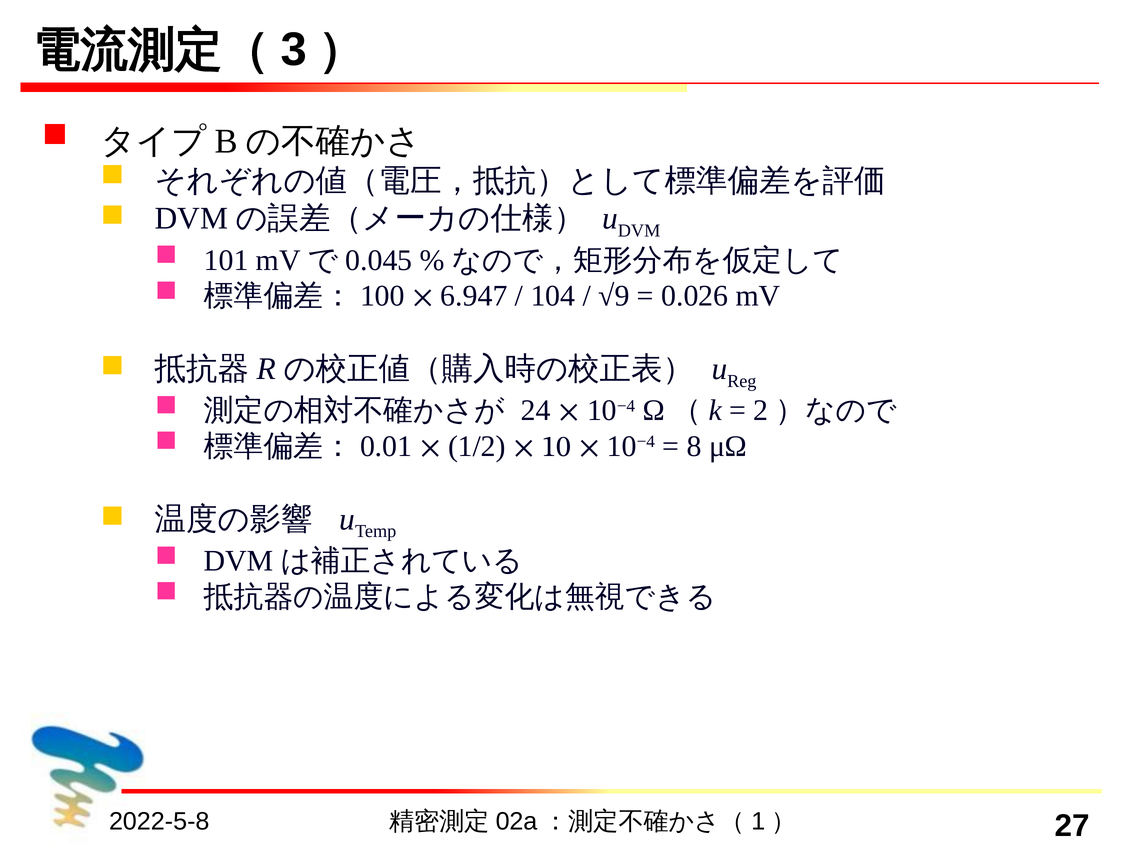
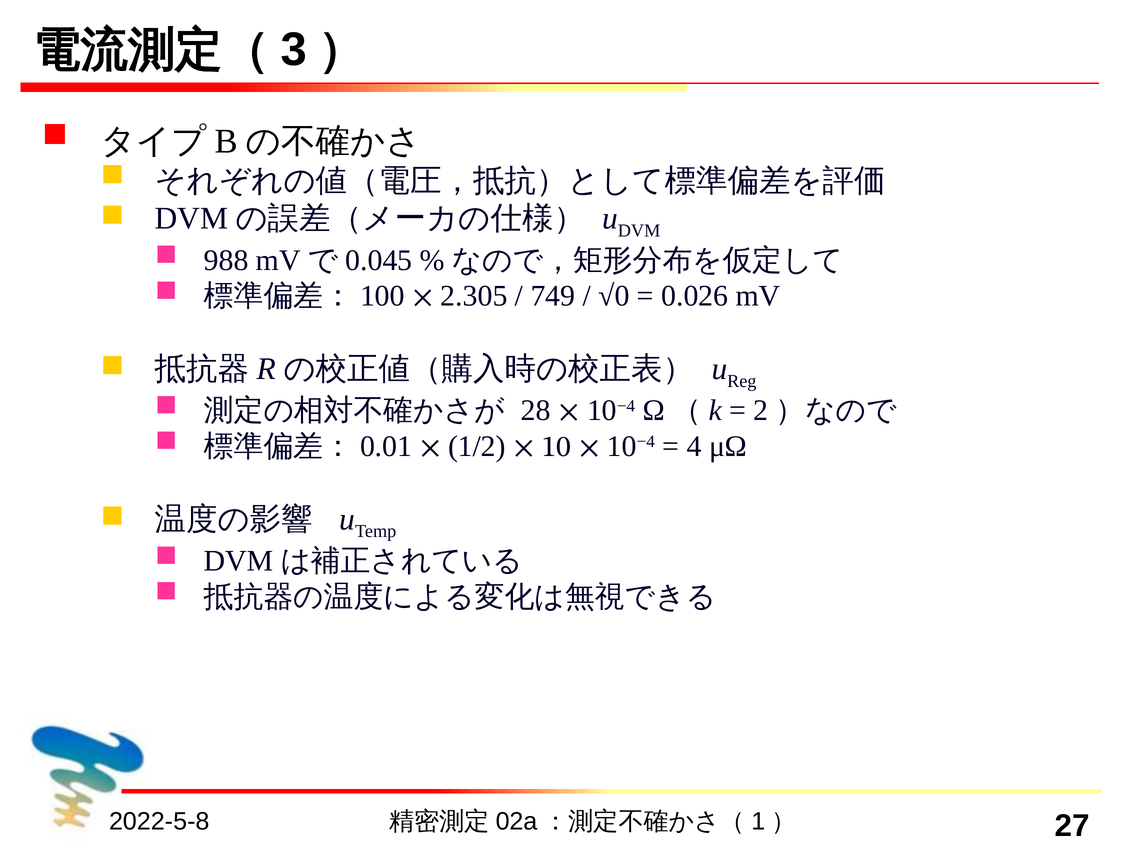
101: 101 -> 988 (226, 260)
6.947: 6.947 -> 2.305 (474, 296)
104: 104 -> 749 (553, 296)
√9: √9 -> √0 (614, 296)
24: 24 -> 28 (536, 411)
8: 8 -> 4 (694, 446)
